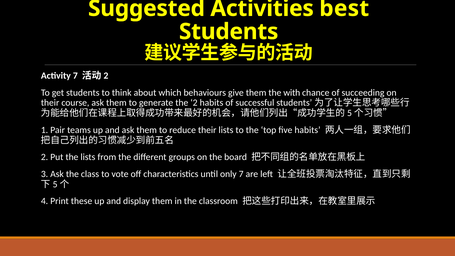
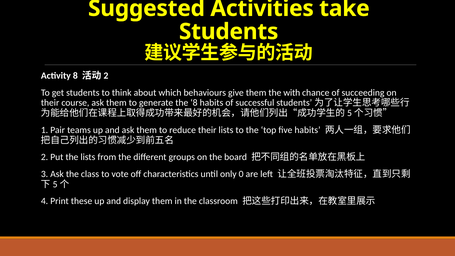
best: best -> take (344, 8)
Activity 7: 7 -> 8 (75, 76)
the 2: 2 -> 8 (194, 103)
only 7: 7 -> 0 (241, 174)
